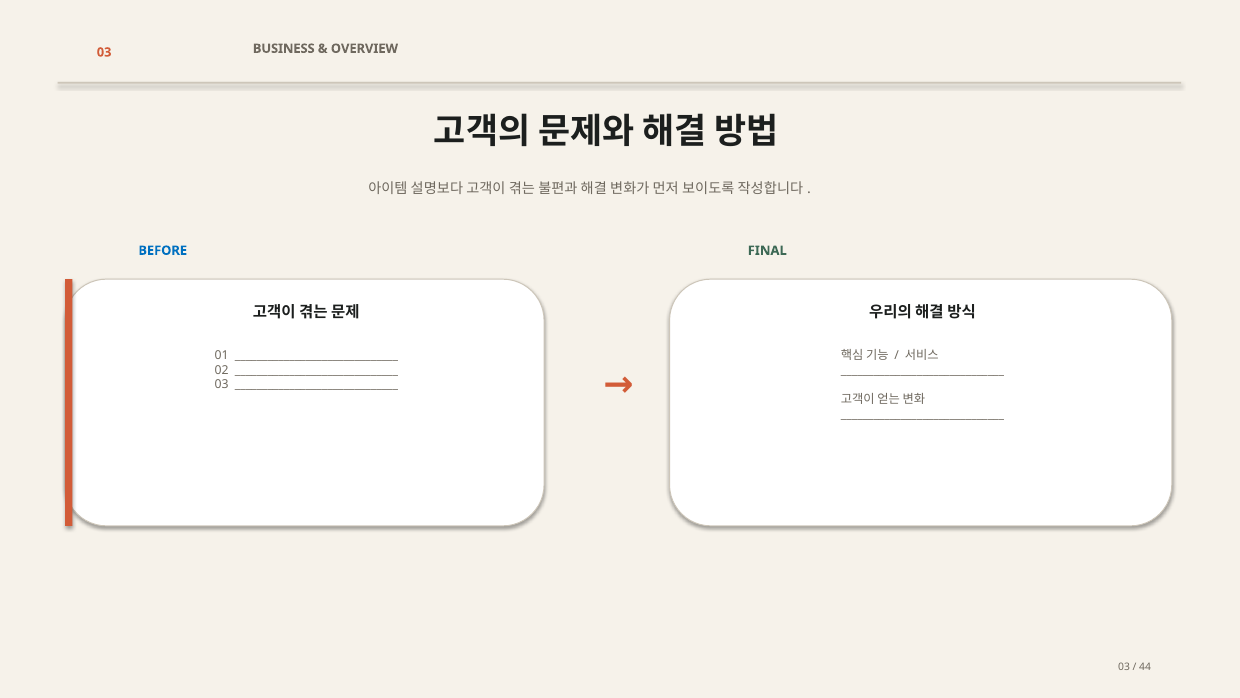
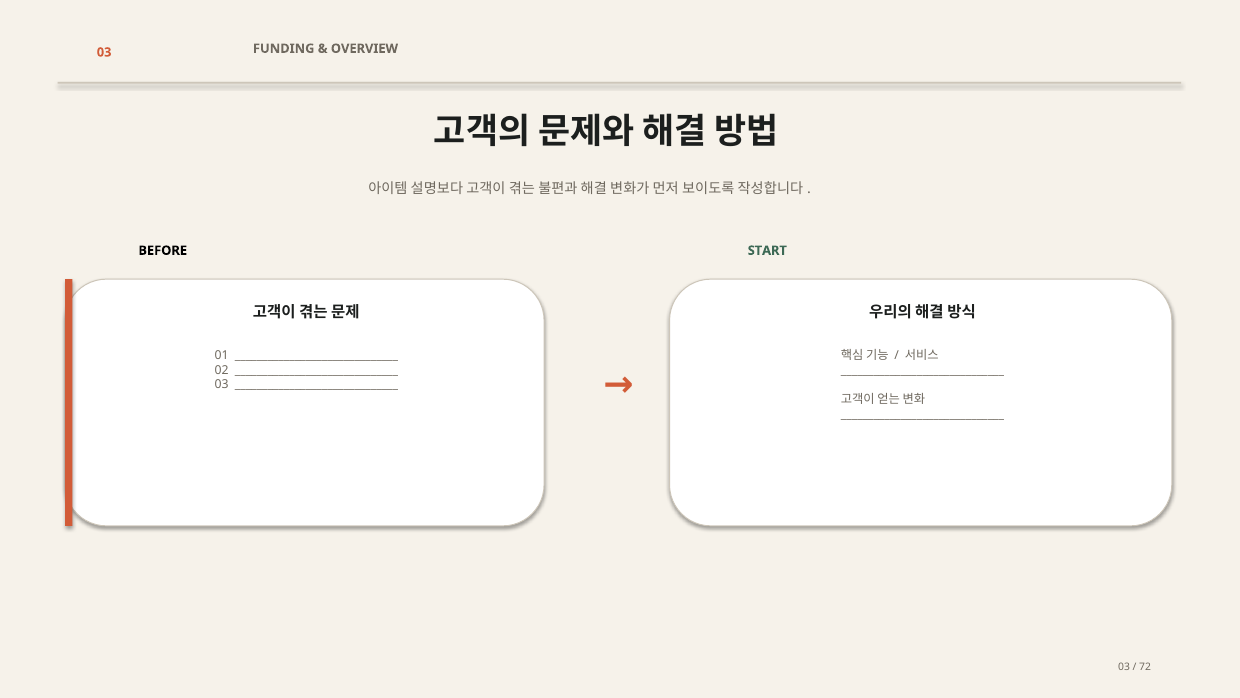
BUSINESS: BUSINESS -> FUNDING (284, 49)
BEFORE colour: blue -> black (163, 250)
FINAL: FINAL -> START (767, 250)
44: 44 -> 72 (1145, 667)
